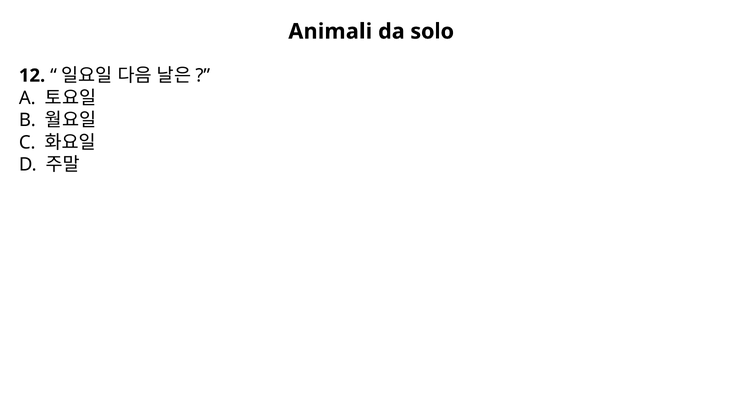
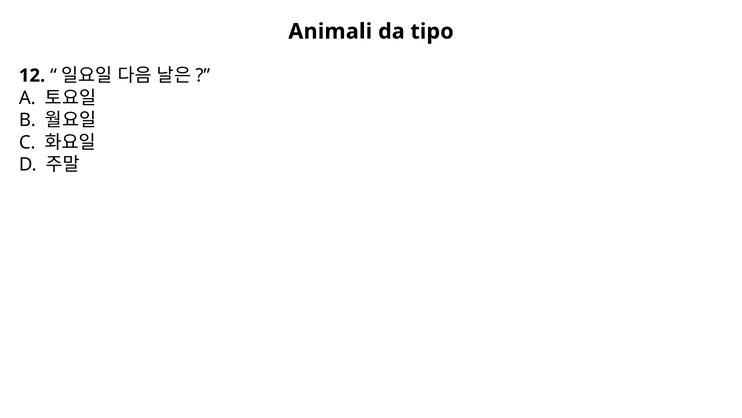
solo: solo -> tipo (432, 31)
